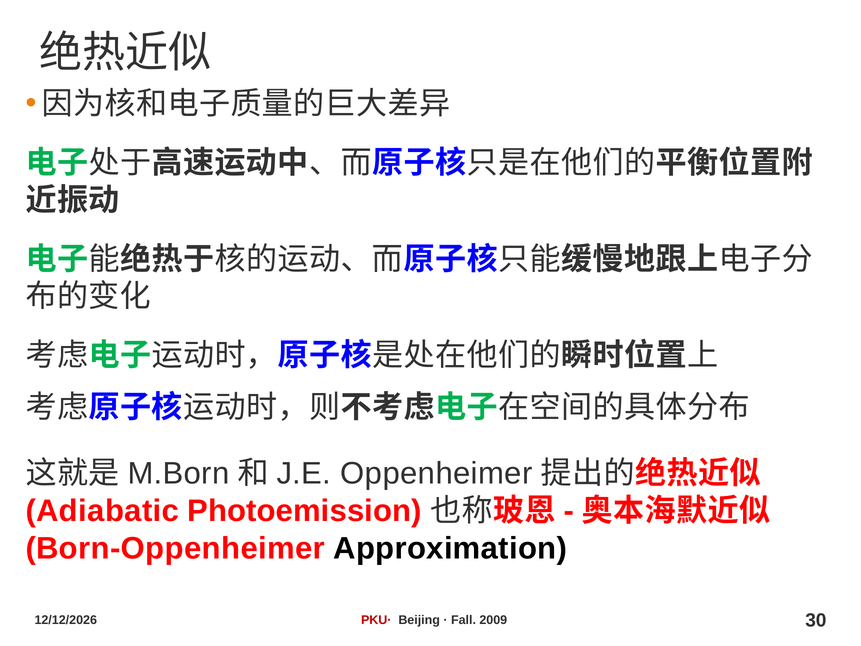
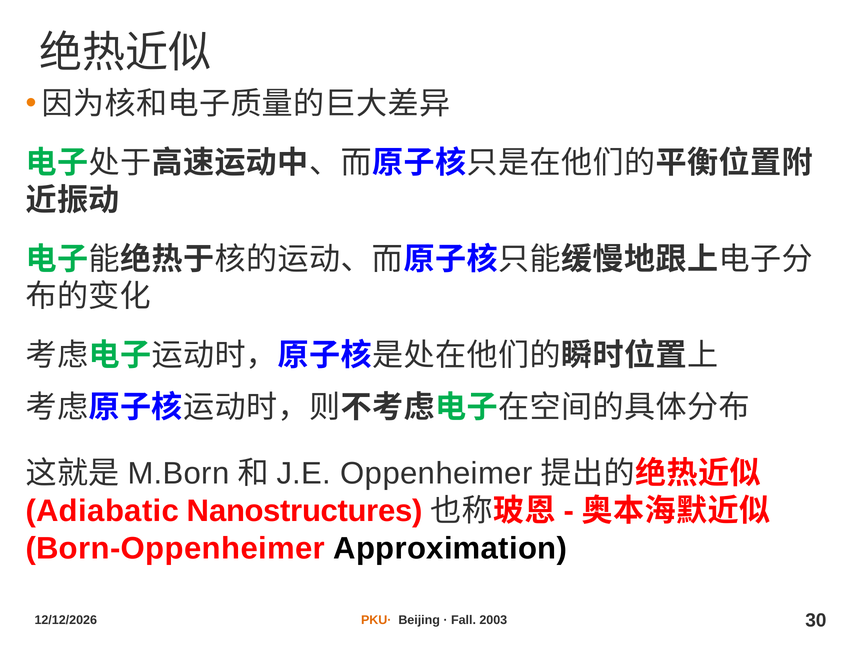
Photoemission: Photoemission -> Nanostructures (305, 511)
PKU· colour: red -> orange (376, 620)
2009: 2009 -> 2003 (493, 620)
